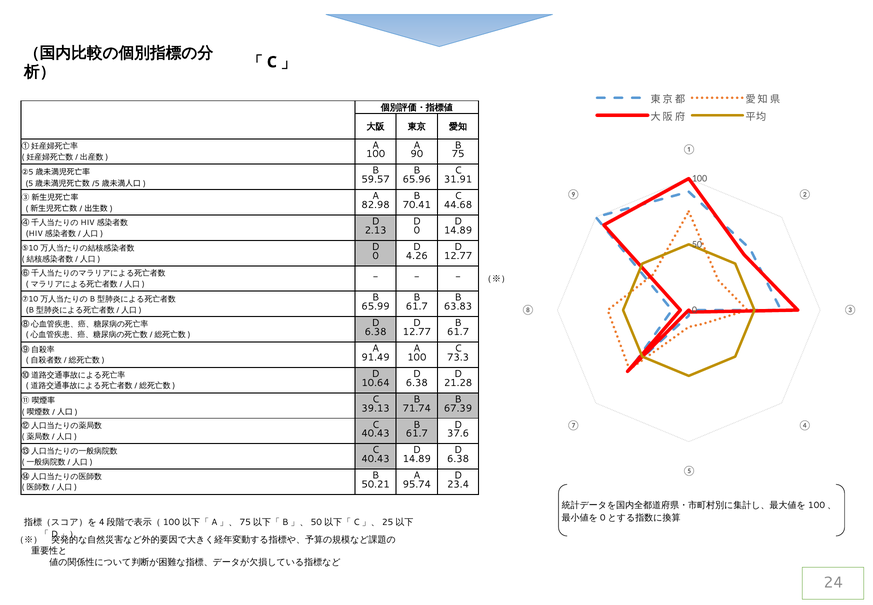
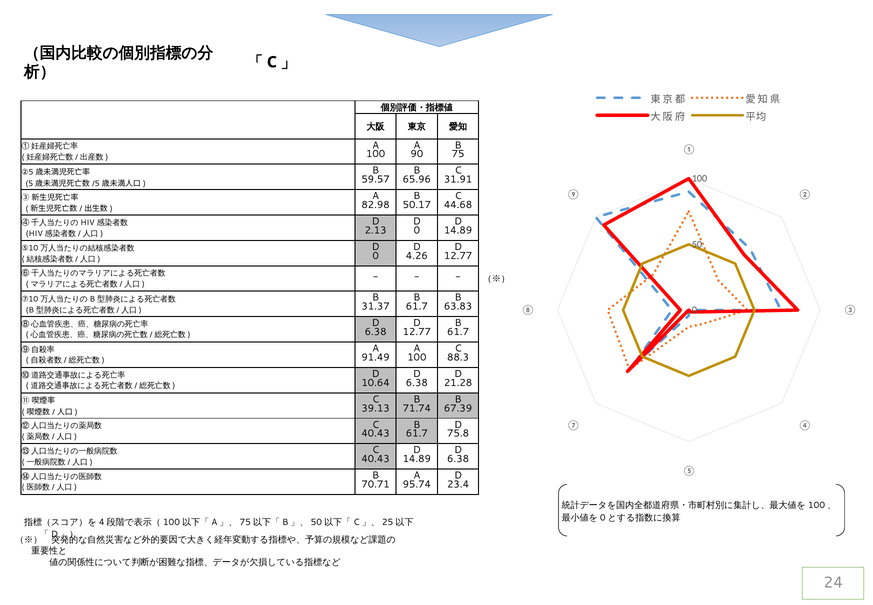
70.41: 70.41 -> 50.17 (417, 205)
65.99: 65.99 -> 31.37 (376, 306)
73.3: 73.3 -> 88.3 (458, 357)
37.6: 37.6 -> 75.8 (458, 433)
50.21: 50.21 -> 70.71 (376, 484)
